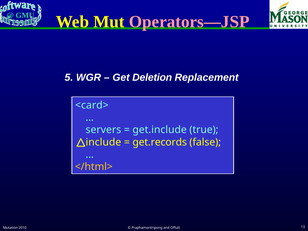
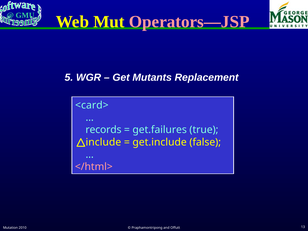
Deletion: Deletion -> Mutants (152, 78)
servers: servers -> records (103, 130)
get.include: get.include -> get.failures (160, 130)
get.records: get.records -> get.include (160, 142)
</html> colour: yellow -> pink (94, 167)
